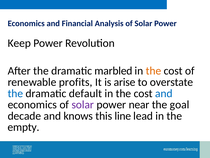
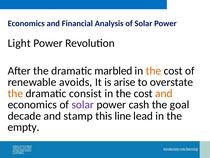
Keep: Keep -> Light (19, 43)
profits: profits -> avoids (76, 82)
the colour: blue -> orange (15, 93)
default: default -> consist (85, 93)
and colour: blue -> orange (164, 93)
near: near -> cash (139, 104)
knows: knows -> stamp (78, 116)
